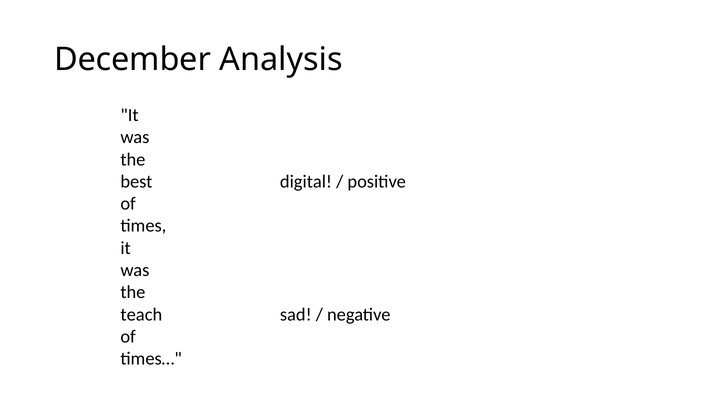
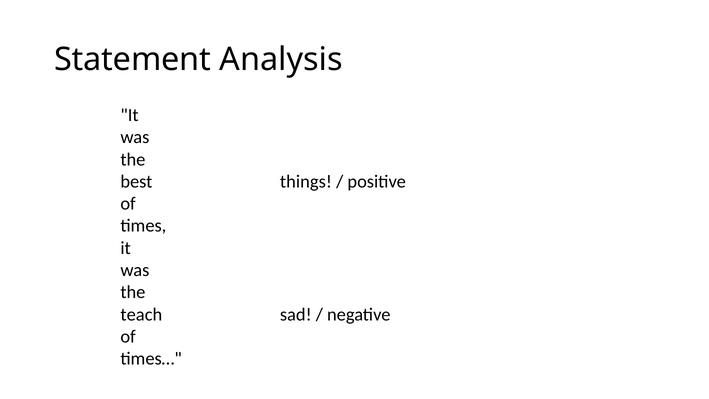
December: December -> Statement (133, 60)
digital: digital -> things (306, 181)
